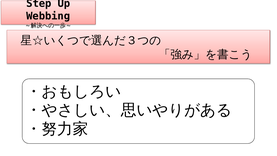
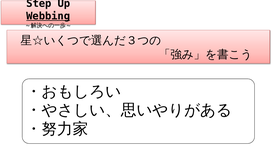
Webbing underline: none -> present (48, 16)
